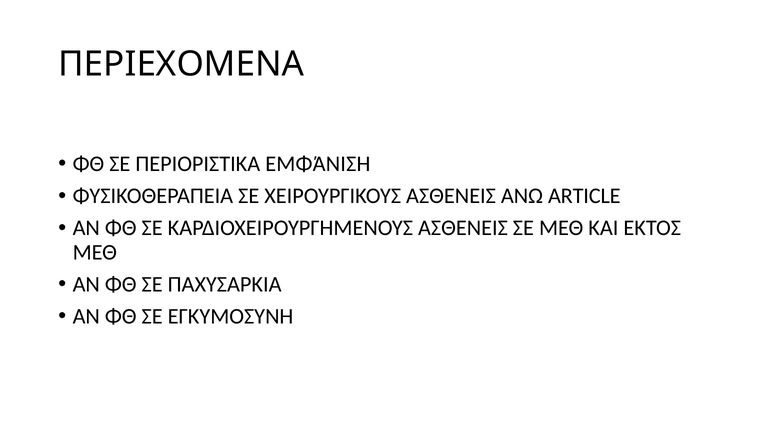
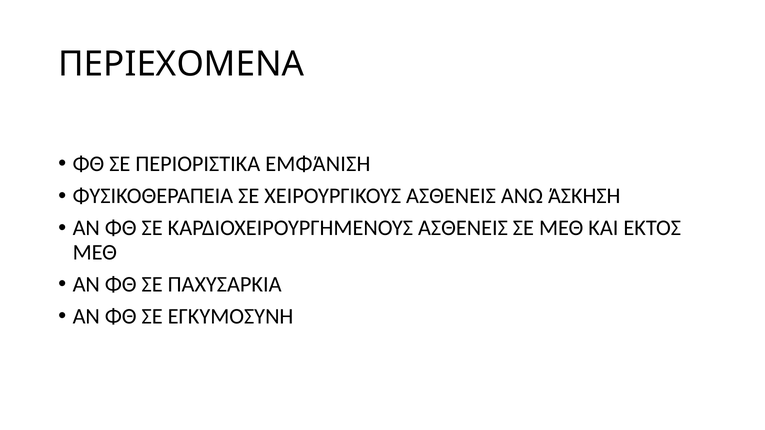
ARTICLE: ARTICLE -> ΆΣΚΗΣΗ (584, 196)
